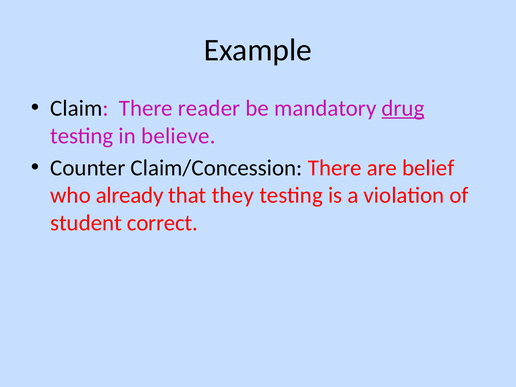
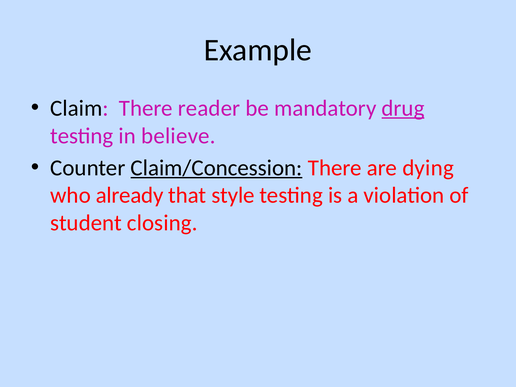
Claim/Concession underline: none -> present (216, 168)
belief: belief -> dying (428, 168)
they: they -> style (233, 195)
correct: correct -> closing (162, 223)
